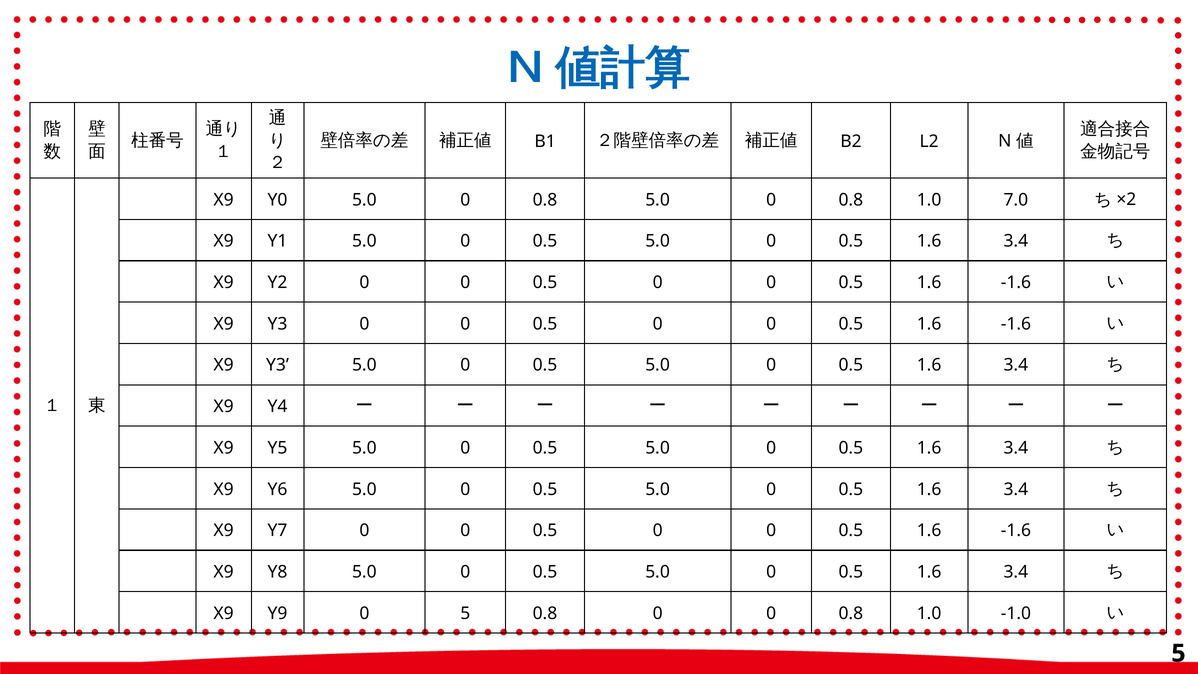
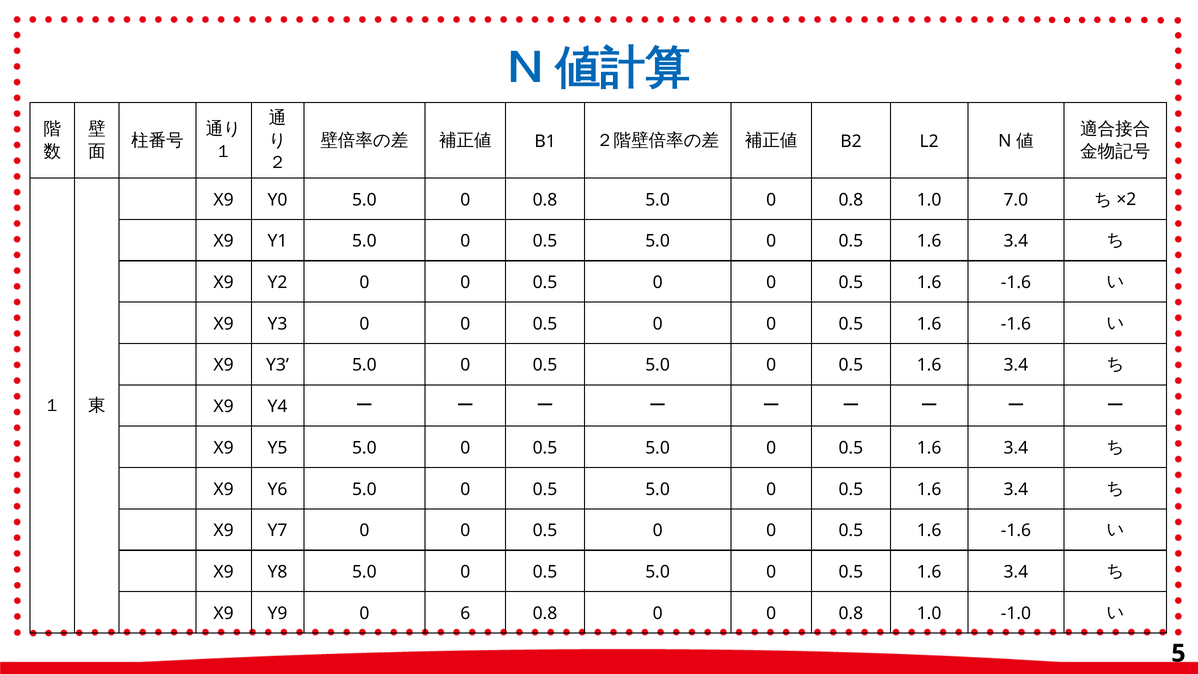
0 5: 5 -> 6 (465, 613)
